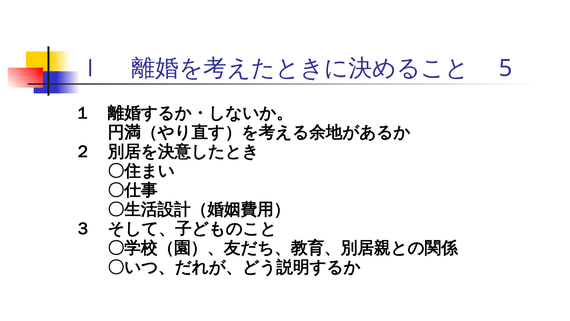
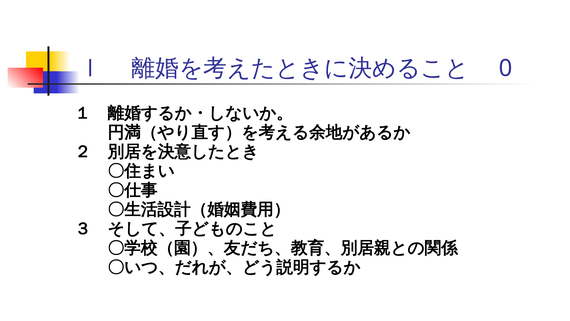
5: 5 -> 0 (505, 68)
